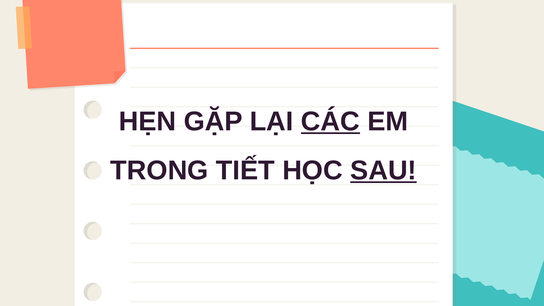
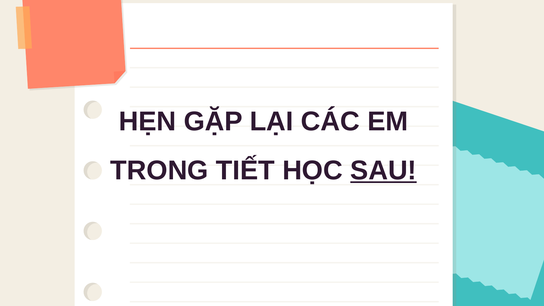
CÁC underline: present -> none (330, 122)
